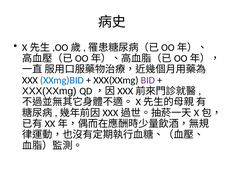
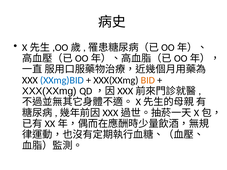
BID colour: purple -> orange (148, 80)
